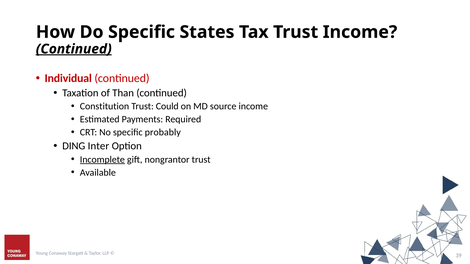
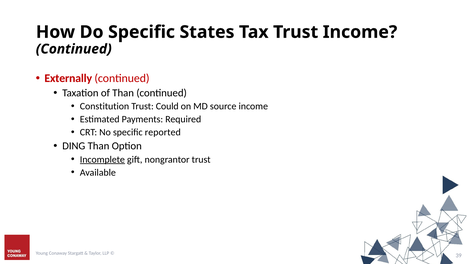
Continued underline: present -> none (74, 49)
Individual: Individual -> Externally (68, 78)
probably: probably -> reported (163, 133)
DING Inter: Inter -> Than (99, 146)
